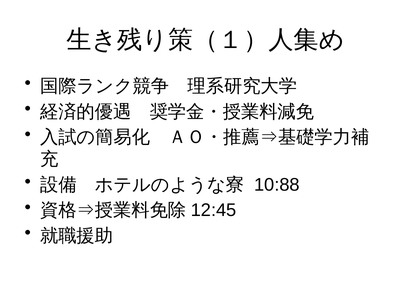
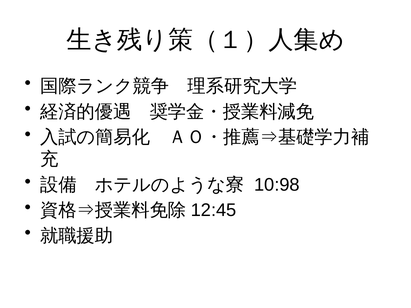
10:88: 10:88 -> 10:98 (277, 185)
